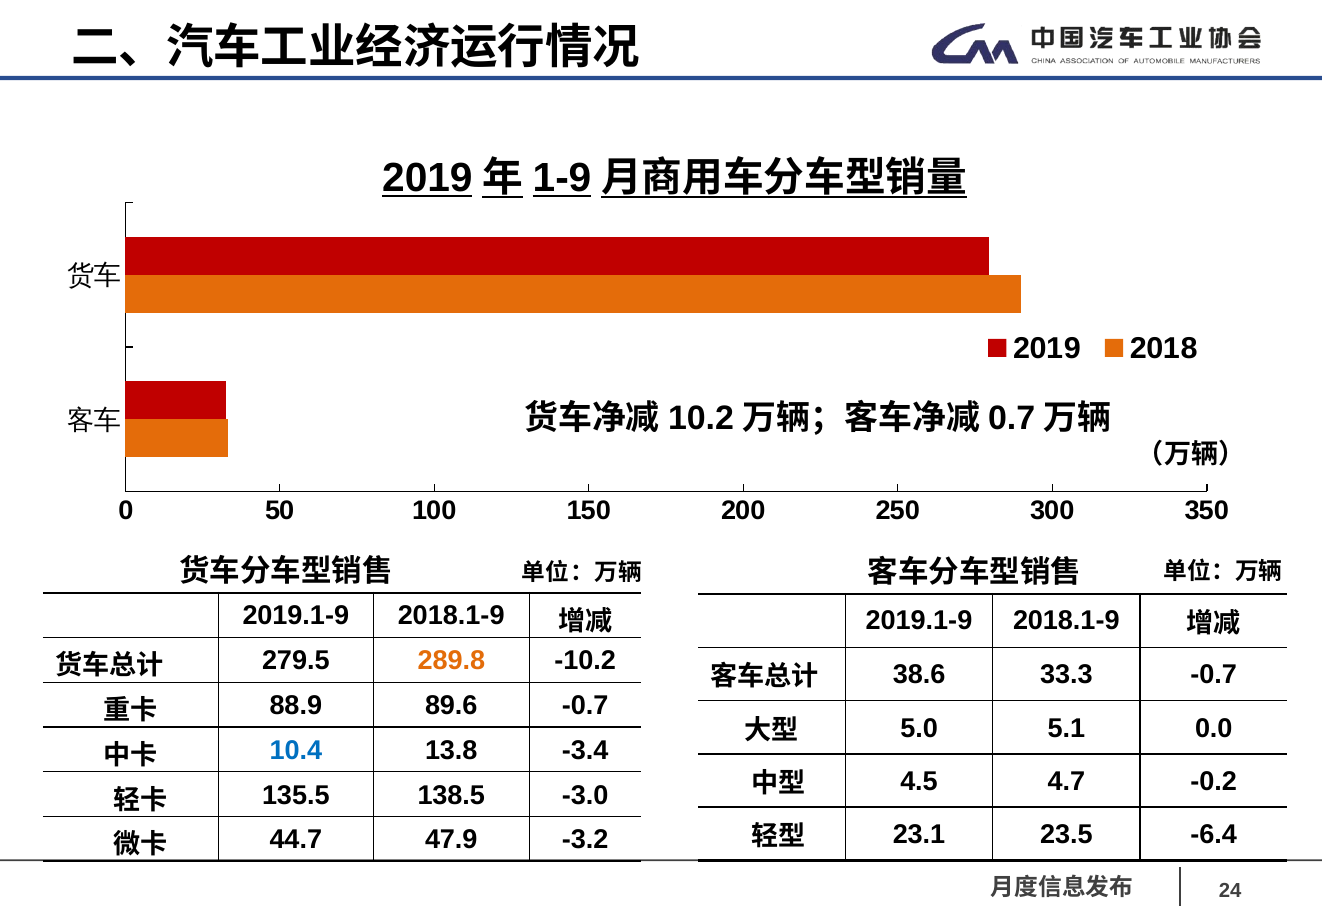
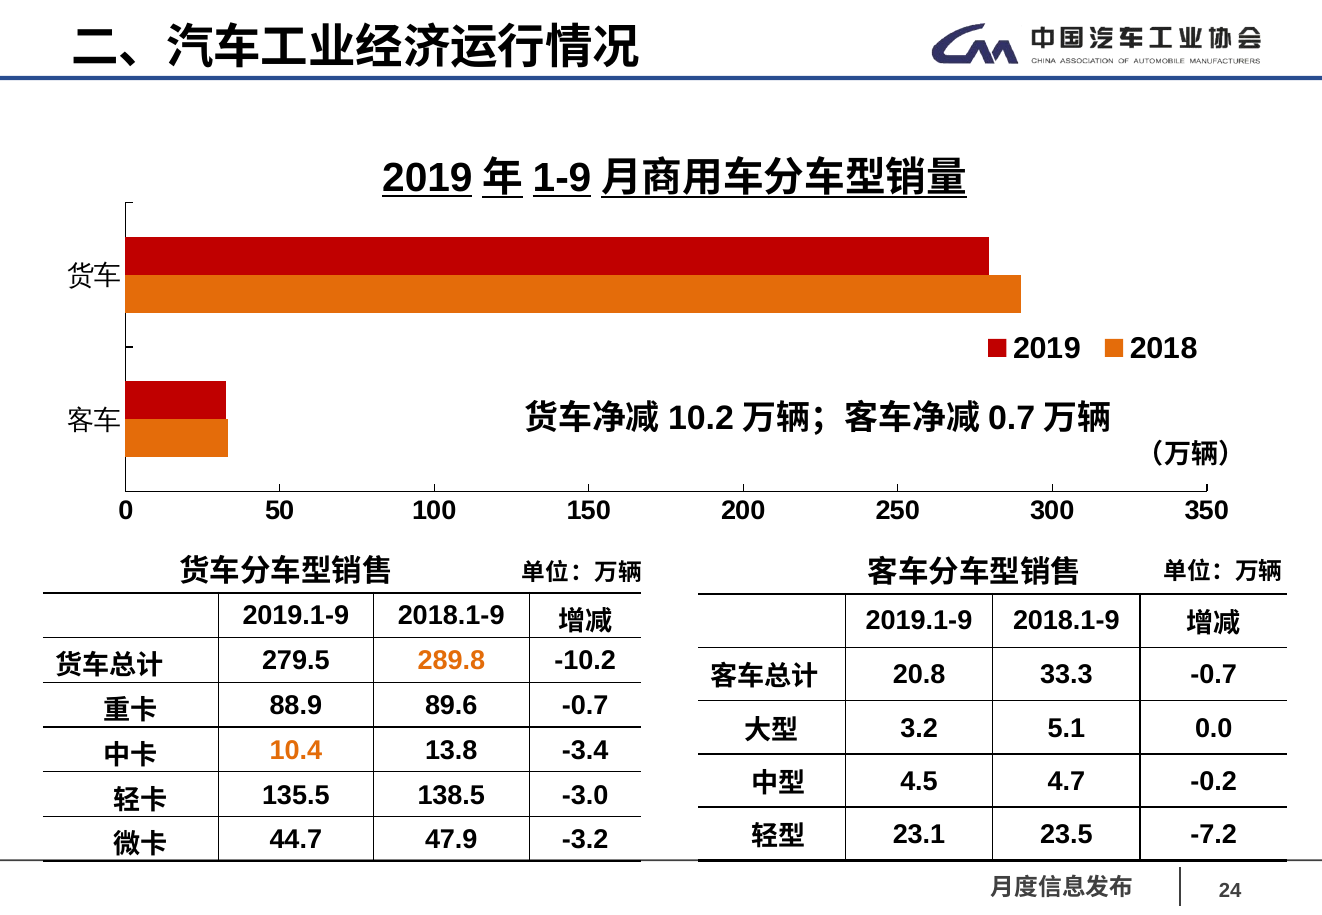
38.6: 38.6 -> 20.8 (919, 675)
5.0: 5.0 -> 3.2 (919, 728)
10.4 colour: blue -> orange (296, 751)
-6.4: -6.4 -> -7.2 (1214, 835)
